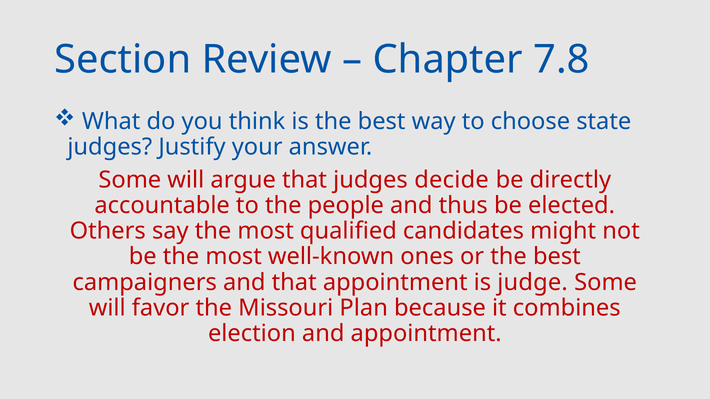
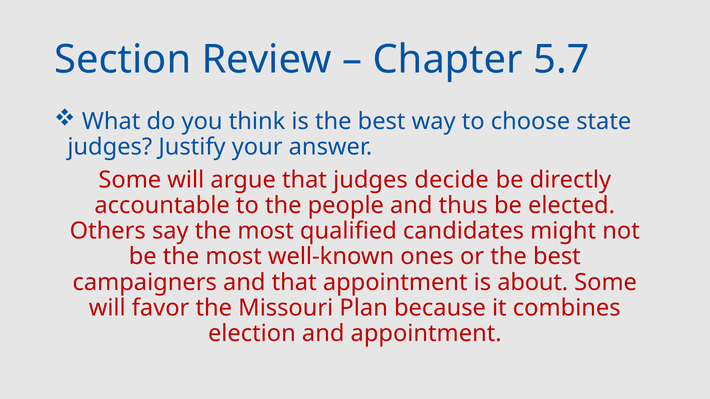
7.8: 7.8 -> 5.7 (561, 60)
judge: judge -> about (533, 282)
